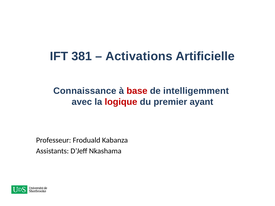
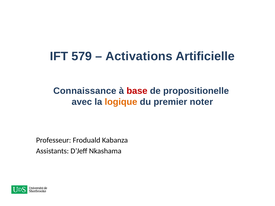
381: 381 -> 579 (82, 56)
intelligemment: intelligemment -> propositionelle (196, 91)
logique colour: red -> orange (121, 102)
ayant: ayant -> noter (201, 102)
